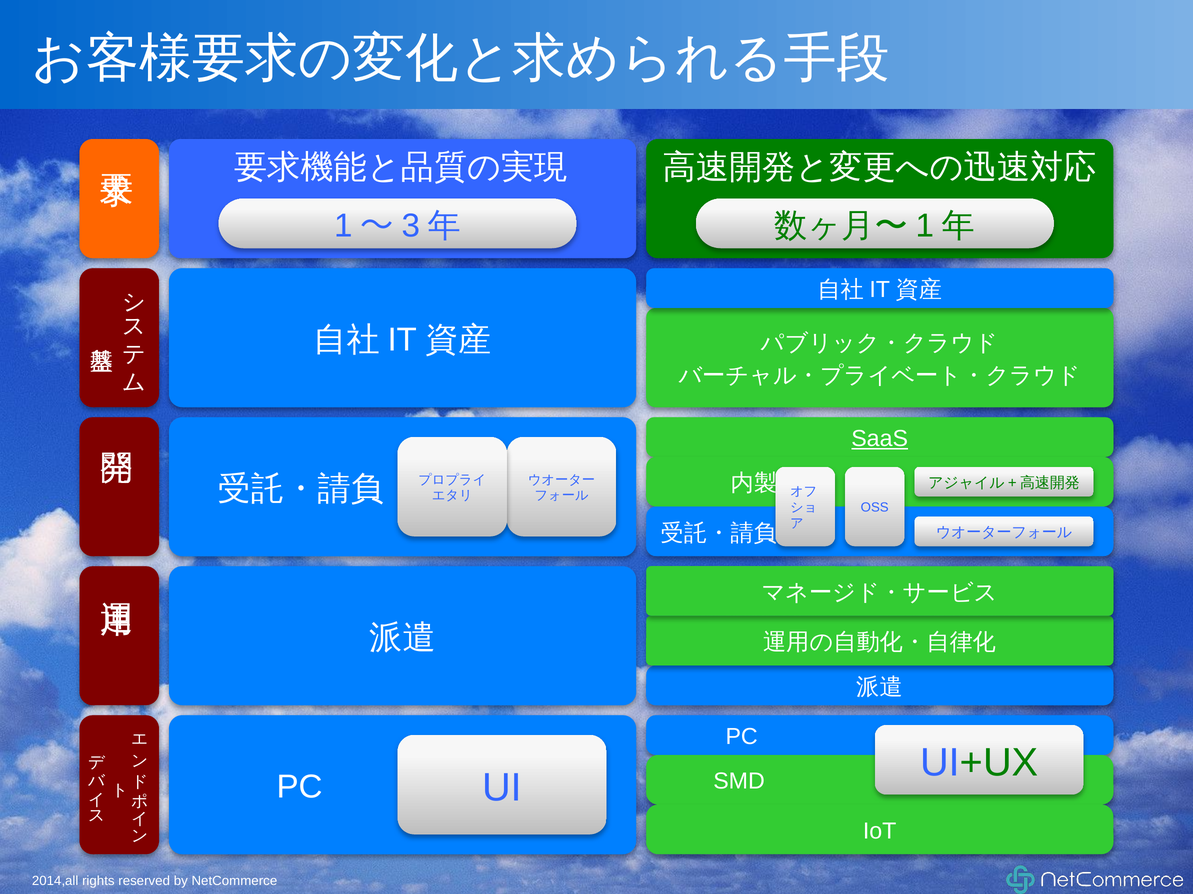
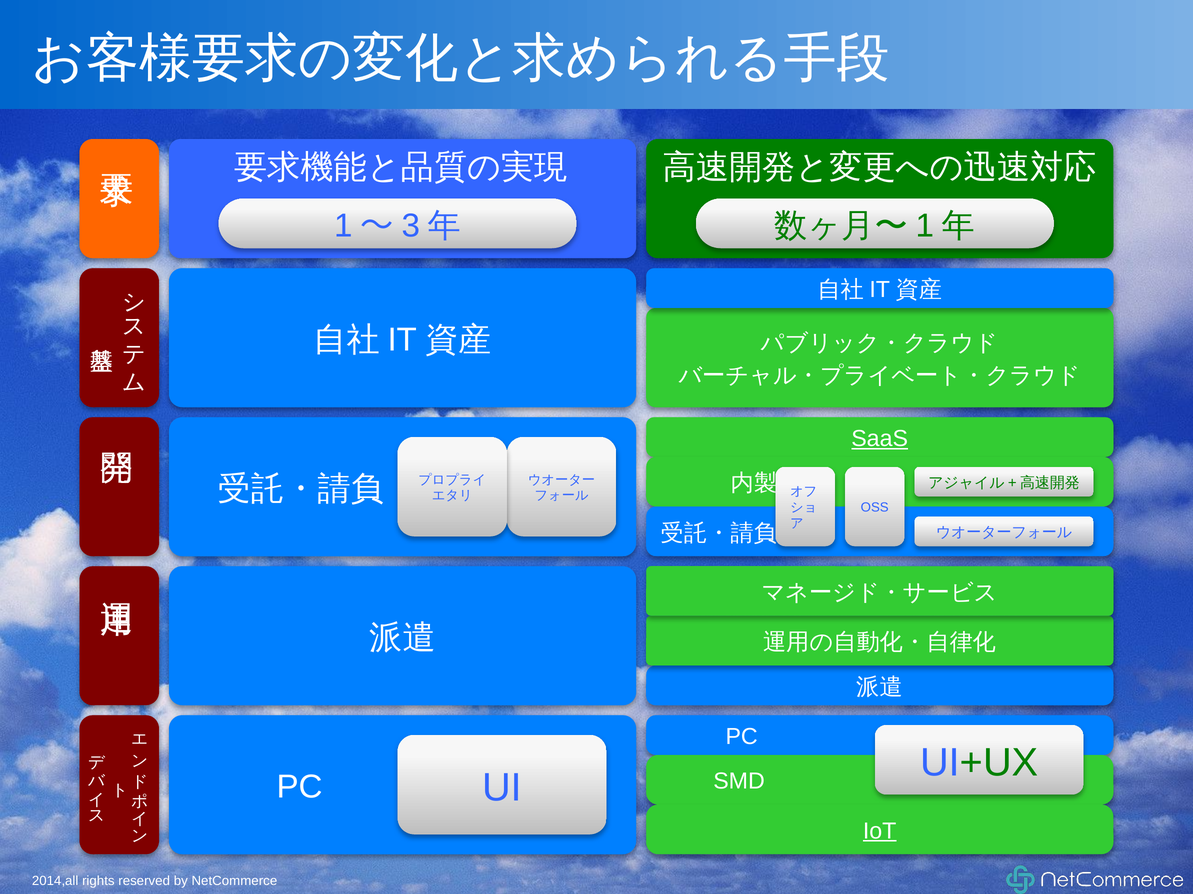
IoT underline: none -> present (880, 832)
